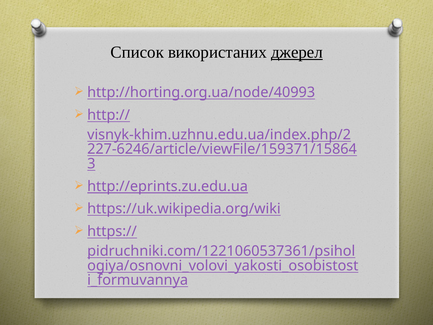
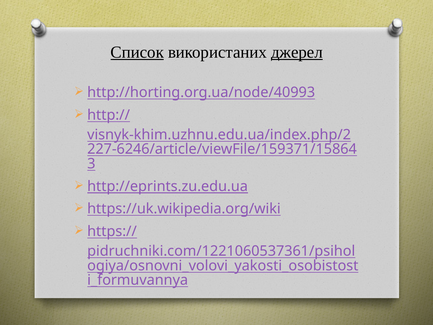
Список underline: none -> present (137, 52)
